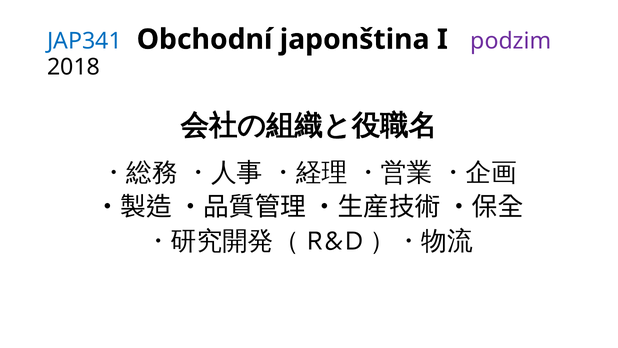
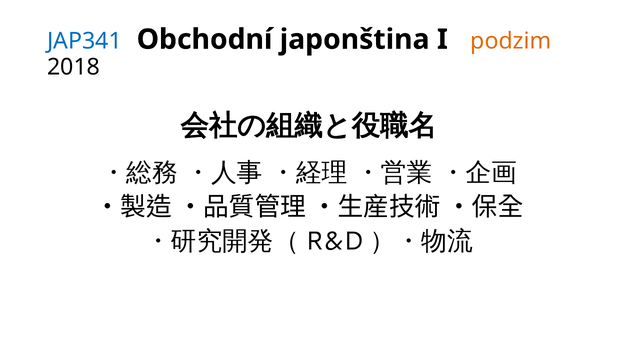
podzim colour: purple -> orange (511, 41)
